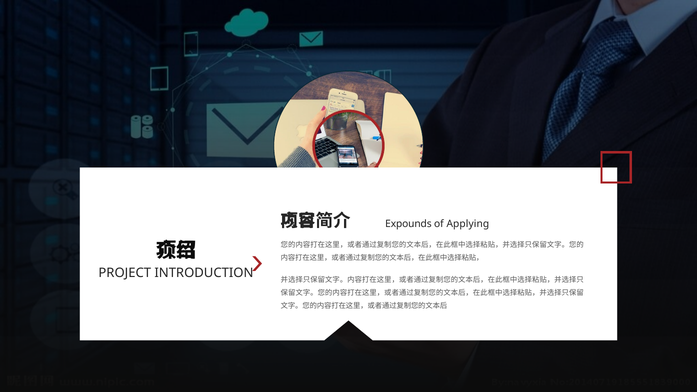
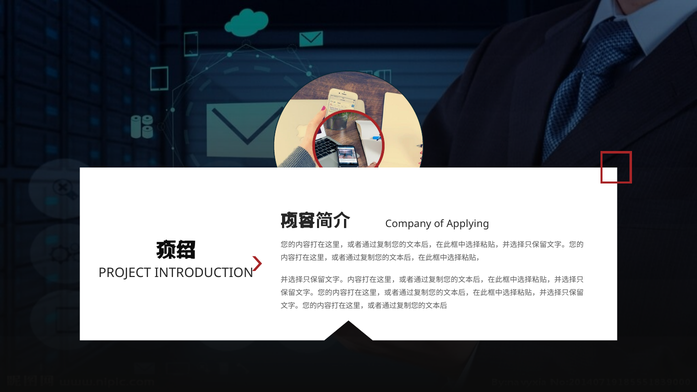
Expounds: Expounds -> Company (408, 224)
